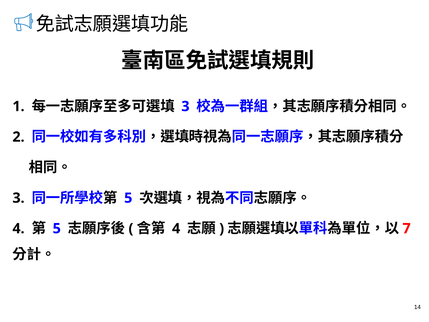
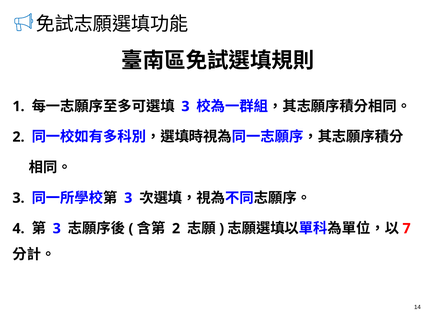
5: 5 -> 3 (128, 198)
5: 5 -> 3 (57, 228)
4: 4 -> 2 (176, 228)
